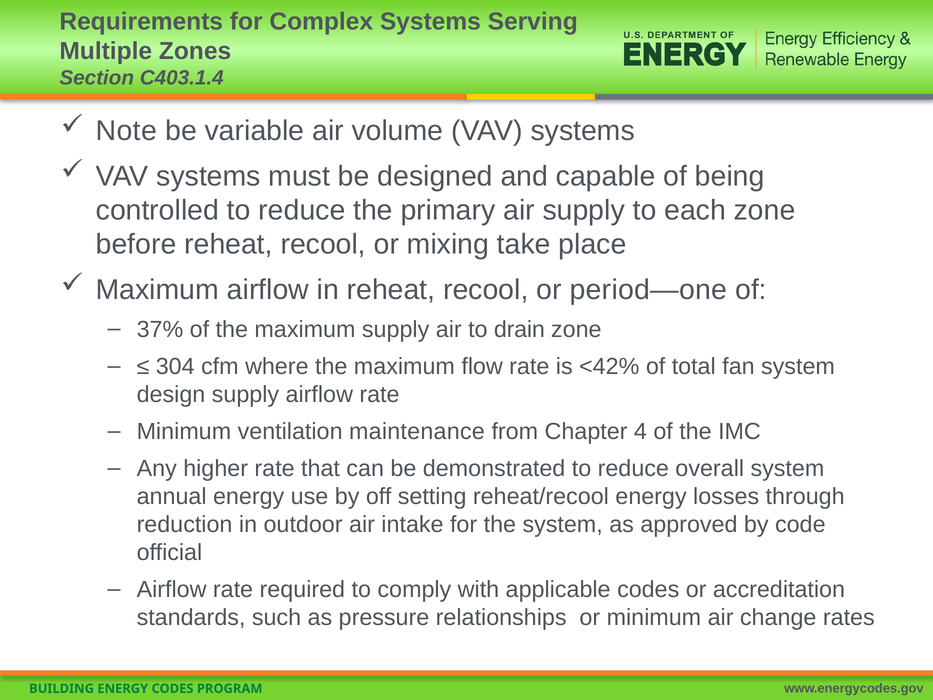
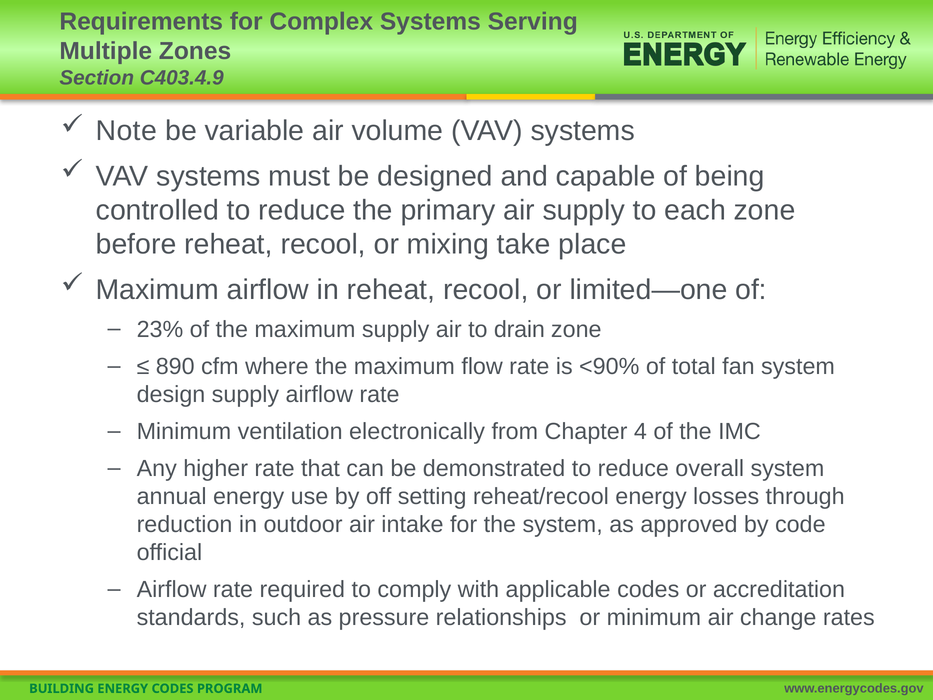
C403.1.4: C403.1.4 -> C403.4.9 (182, 78)
period—one: period—one -> limited—one (649, 290)
37%: 37% -> 23% (160, 329)
304: 304 -> 890 (175, 366)
<42%: <42% -> <90% (609, 366)
maintenance: maintenance -> electronically (417, 431)
